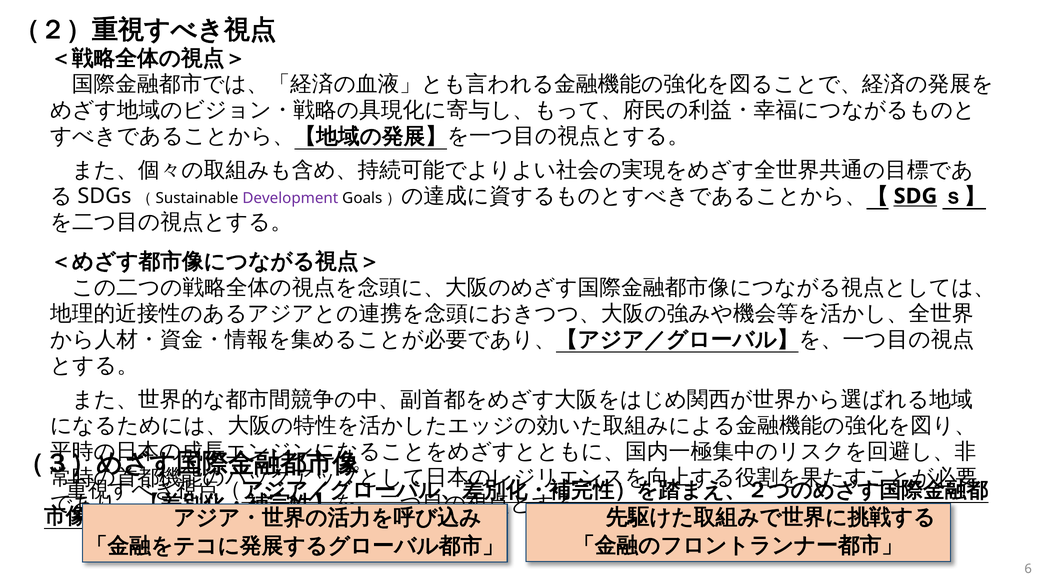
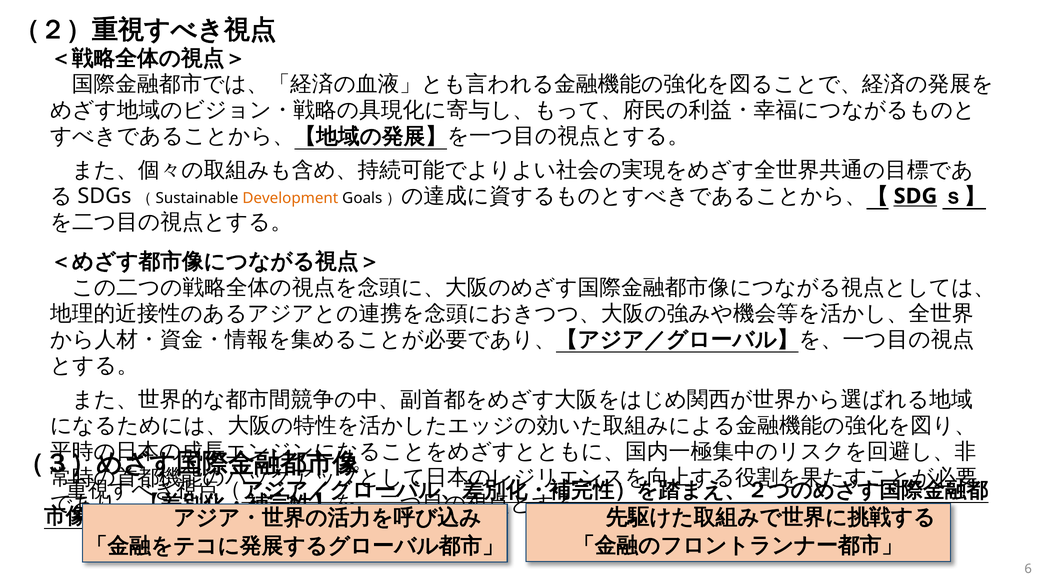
Development colour: purple -> orange (290, 198)
